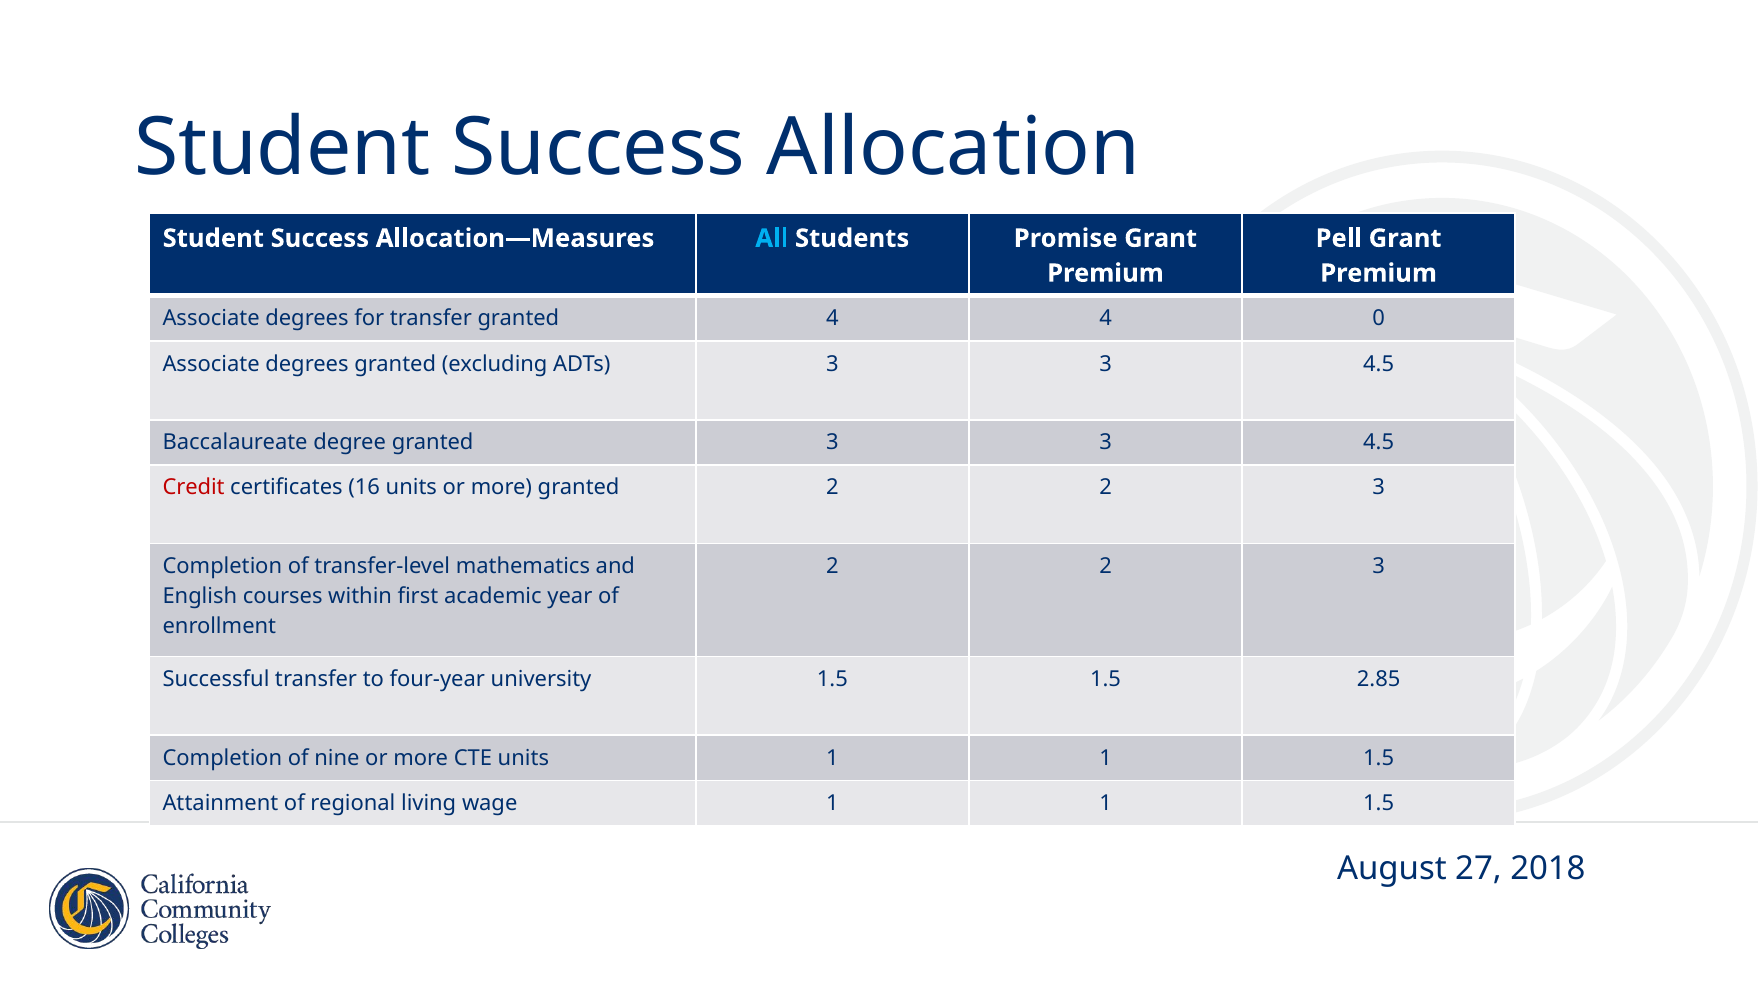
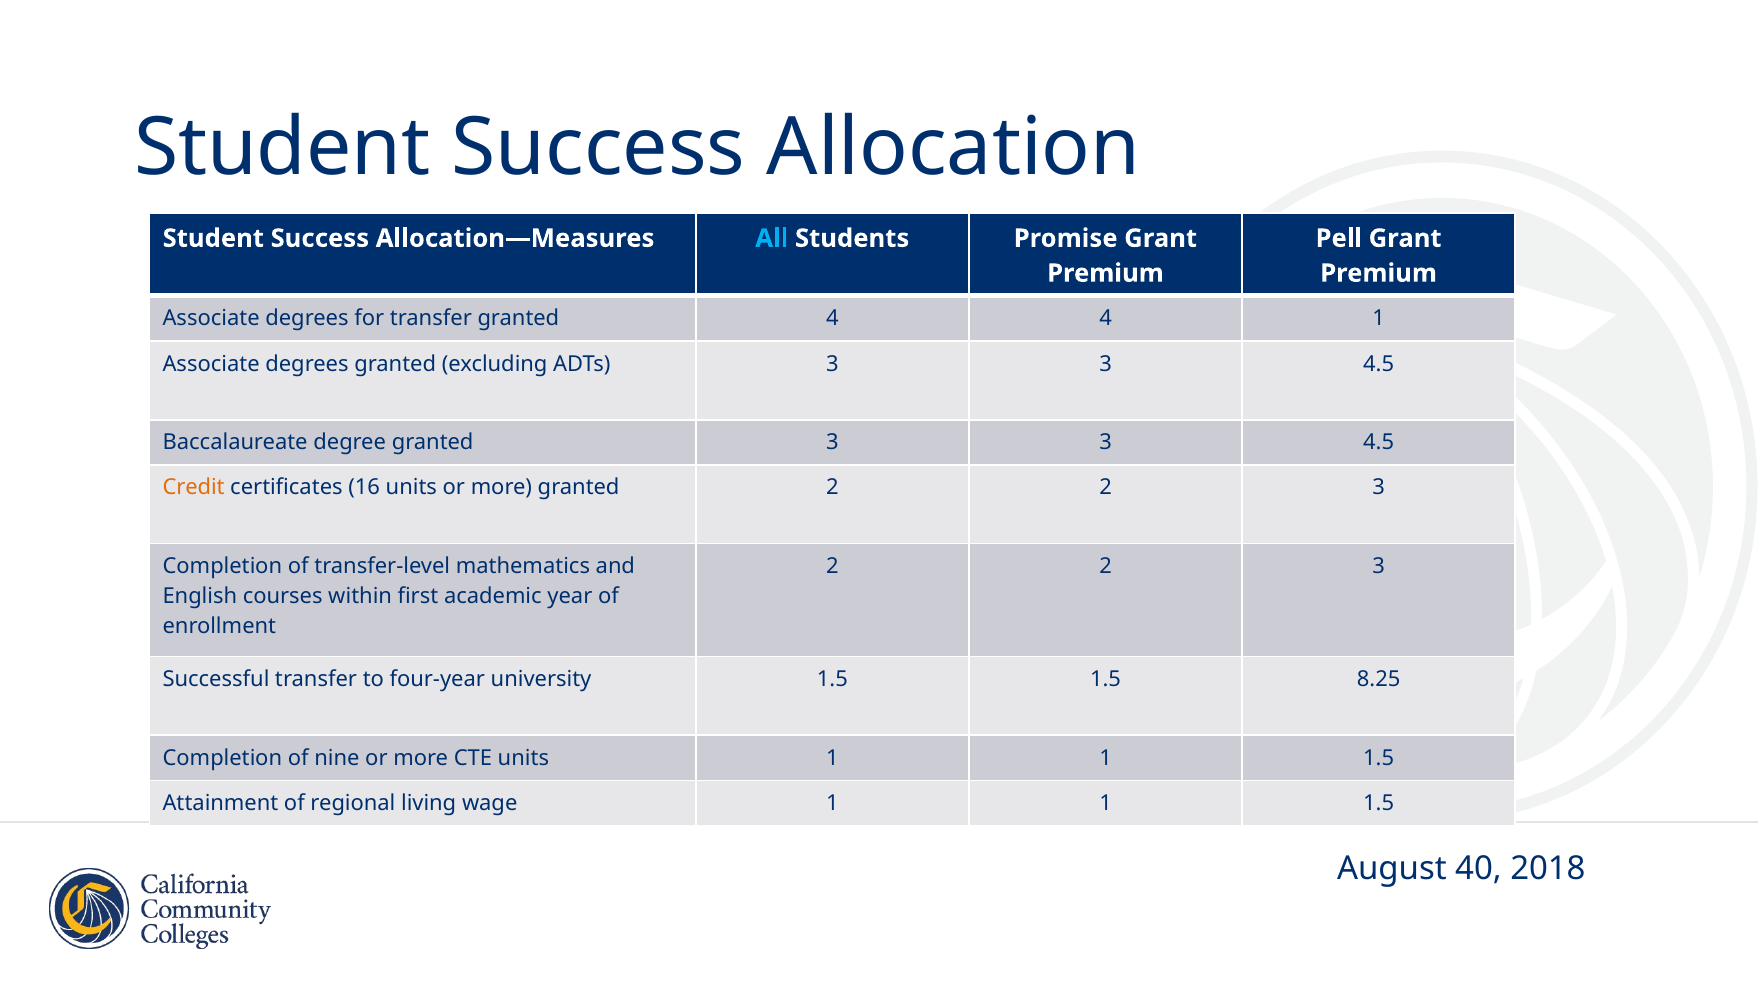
4 0: 0 -> 1 (1379, 319)
Credit colour: red -> orange (194, 488)
2.85: 2.85 -> 8.25 (1379, 679)
27: 27 -> 40 (1479, 869)
